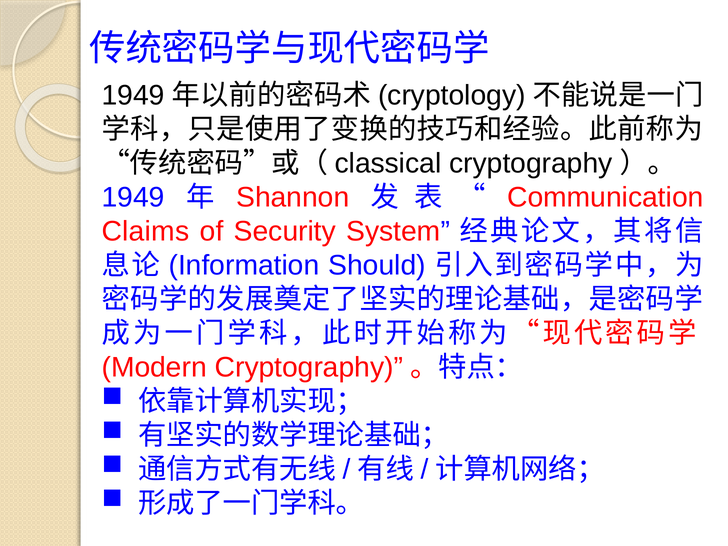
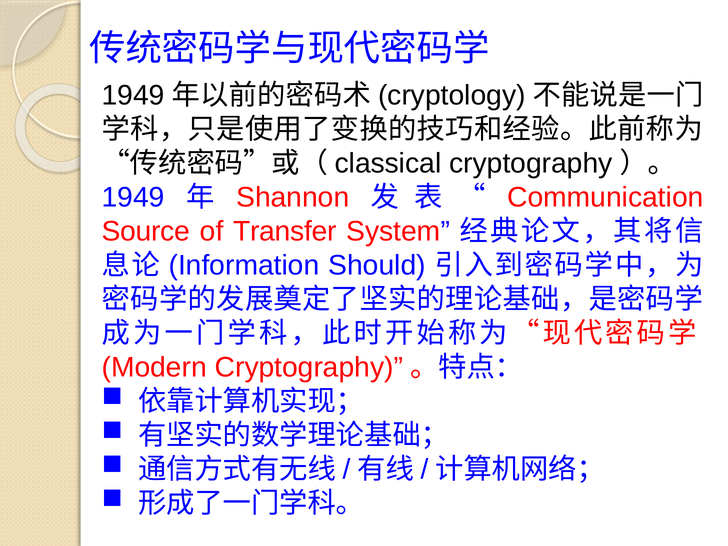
Claims: Claims -> Source (146, 231)
Security: Security -> Transfer (285, 231)
